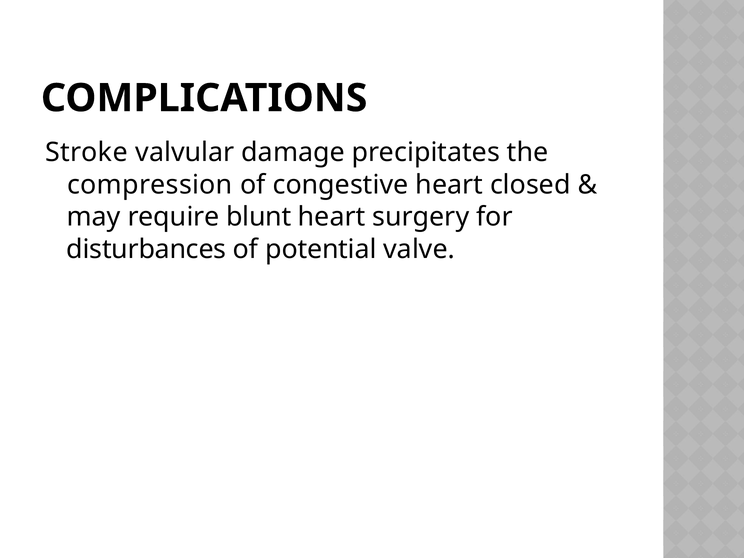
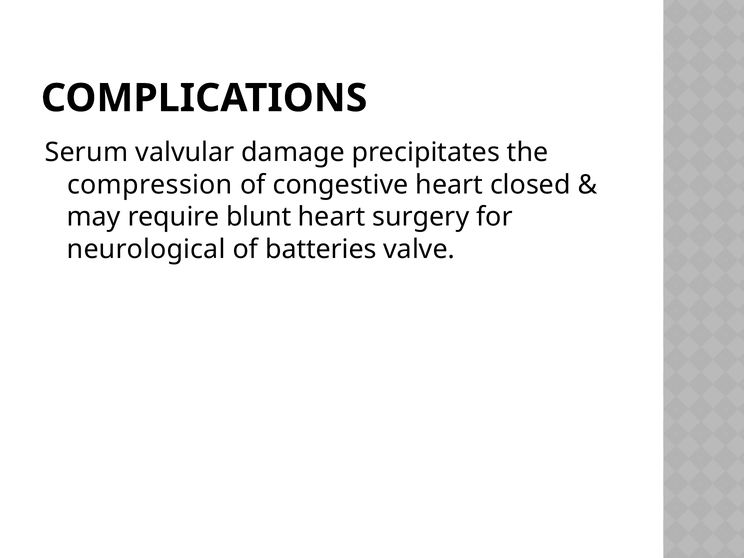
Stroke: Stroke -> Serum (86, 153)
disturbances: disturbances -> neurological (146, 249)
potential: potential -> batteries (321, 249)
